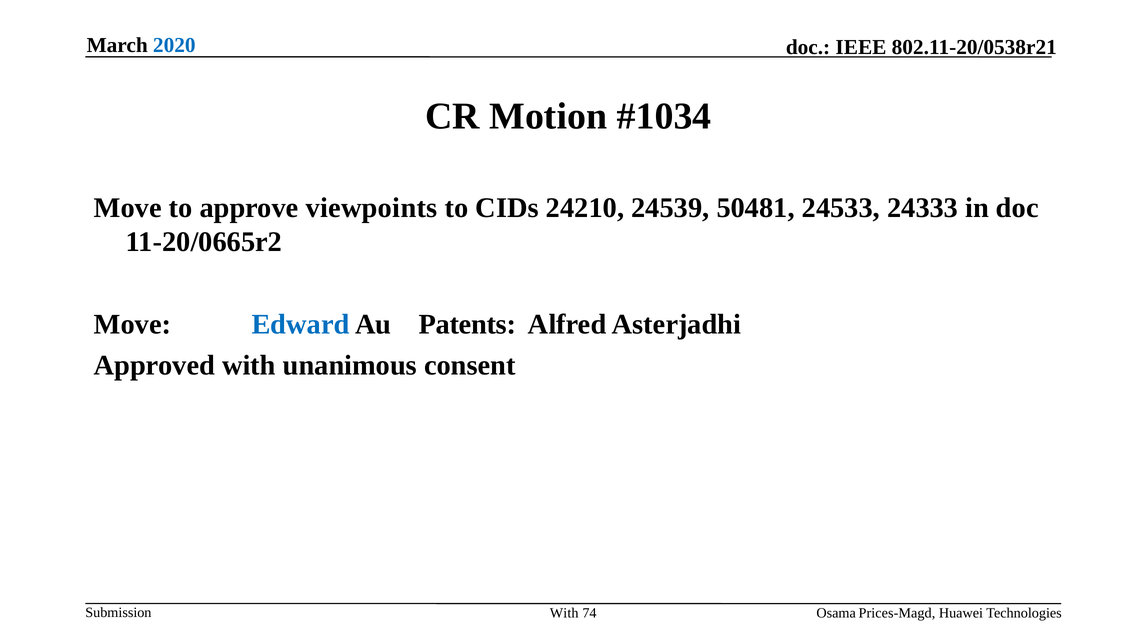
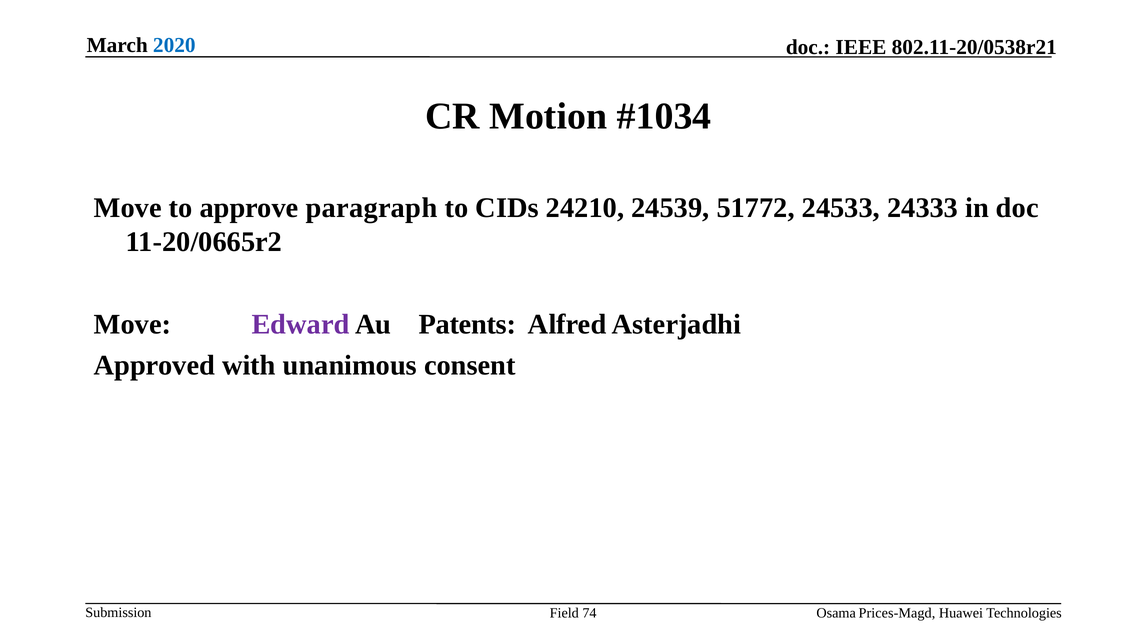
viewpoints: viewpoints -> paragraph (371, 208)
50481: 50481 -> 51772 (756, 208)
Edward colour: blue -> purple (300, 325)
With: With -> Field (564, 613)
